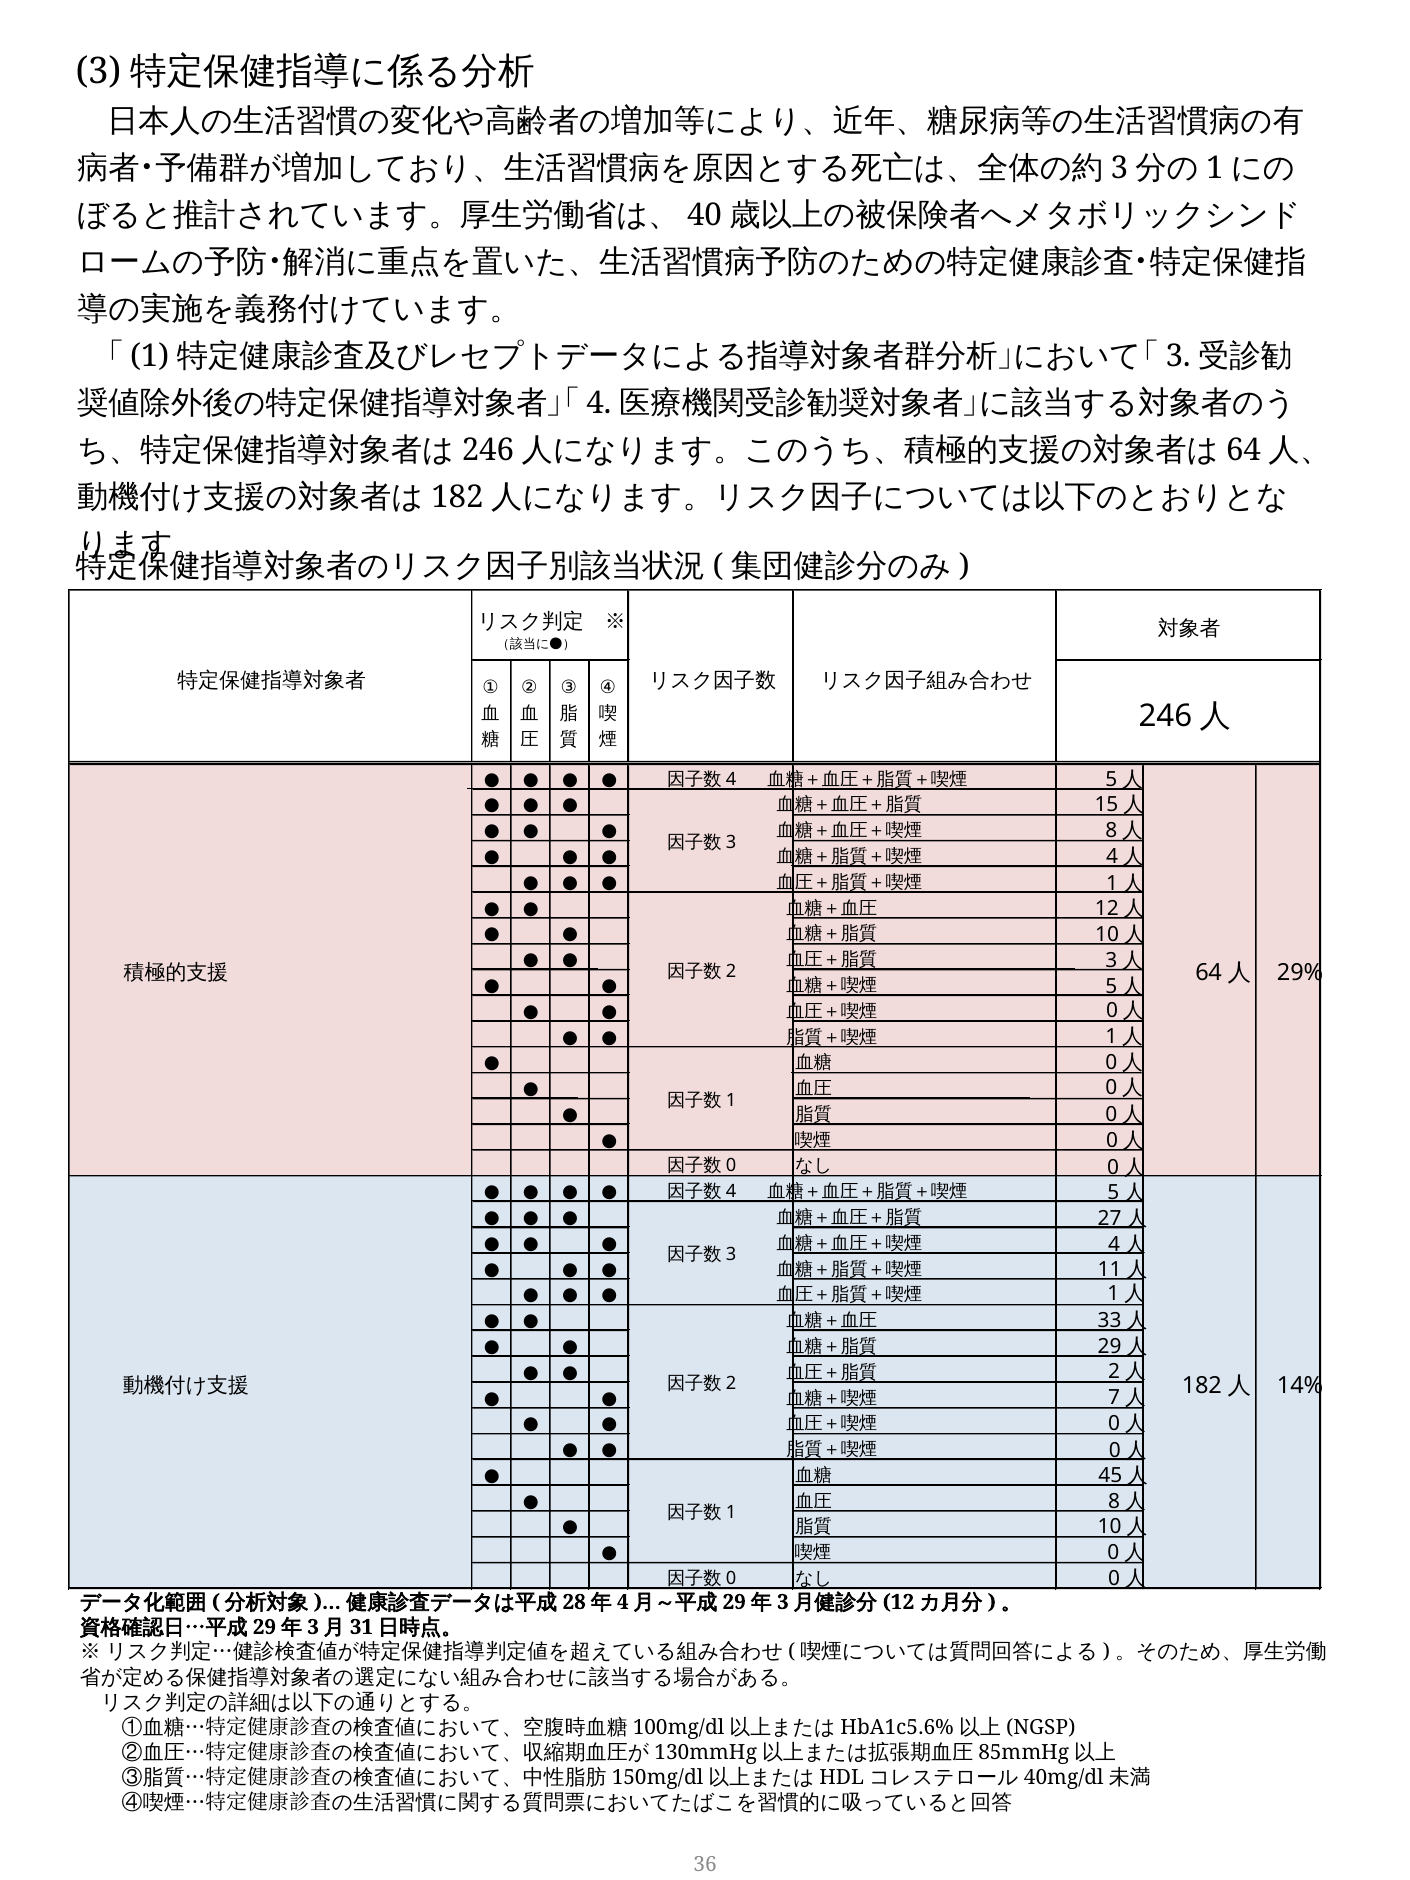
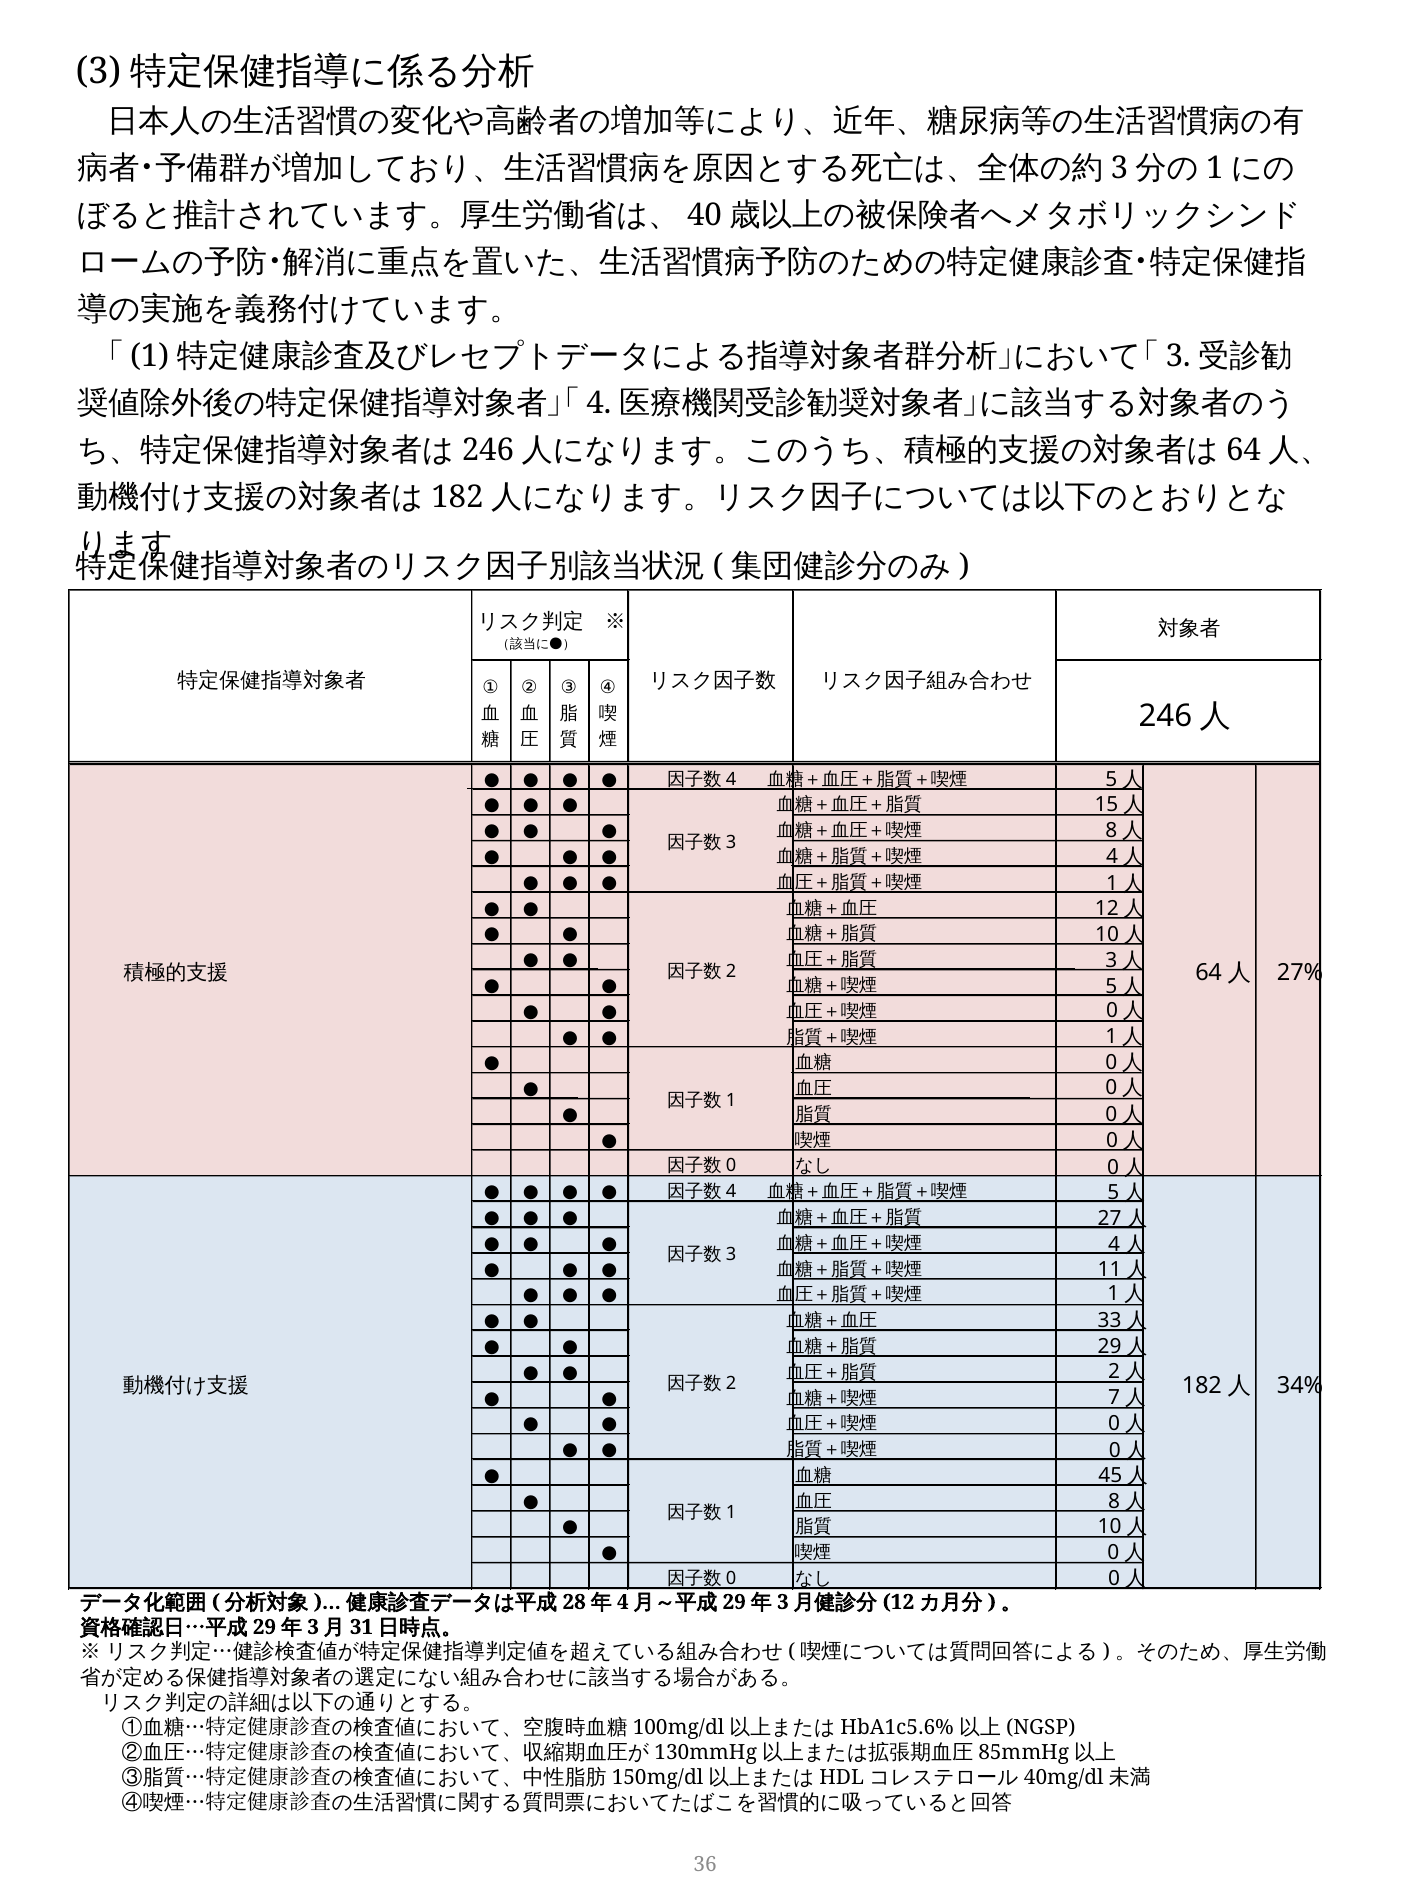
29%: 29% -> 27% (1300, 973)
14%: 14% -> 34% (1300, 1386)
